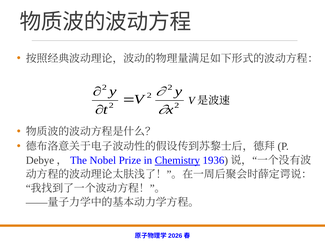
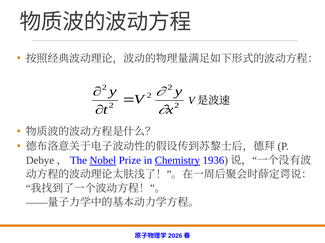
Nobel underline: none -> present (103, 161)
